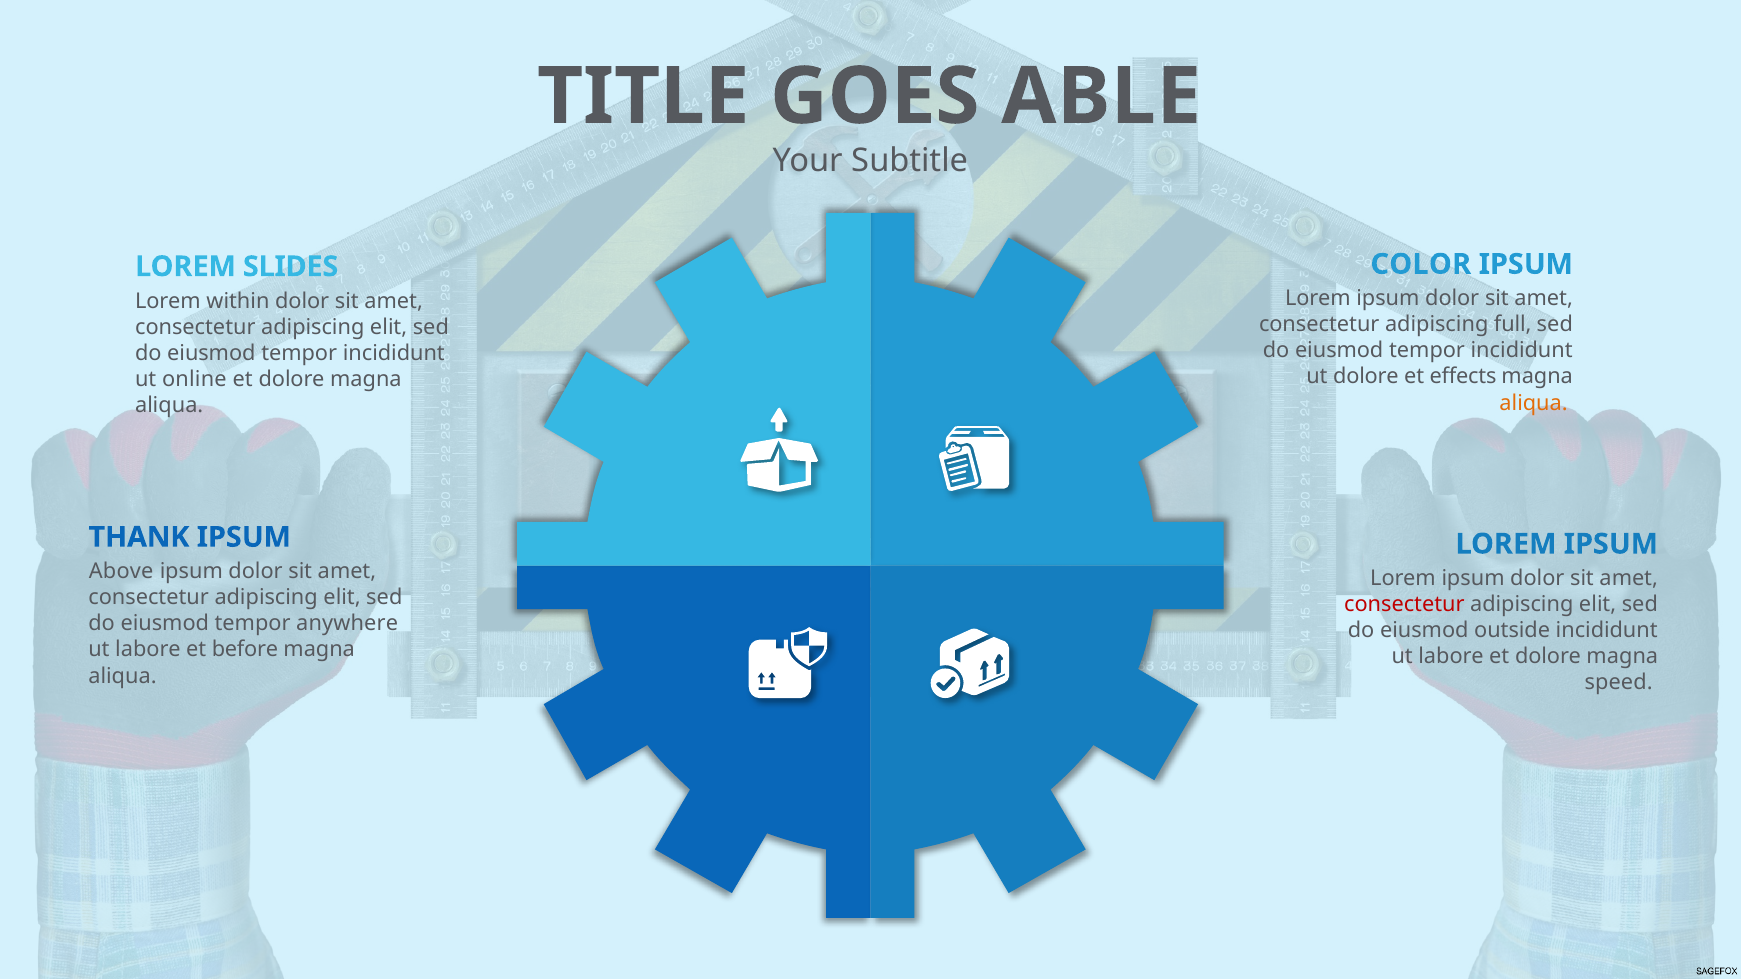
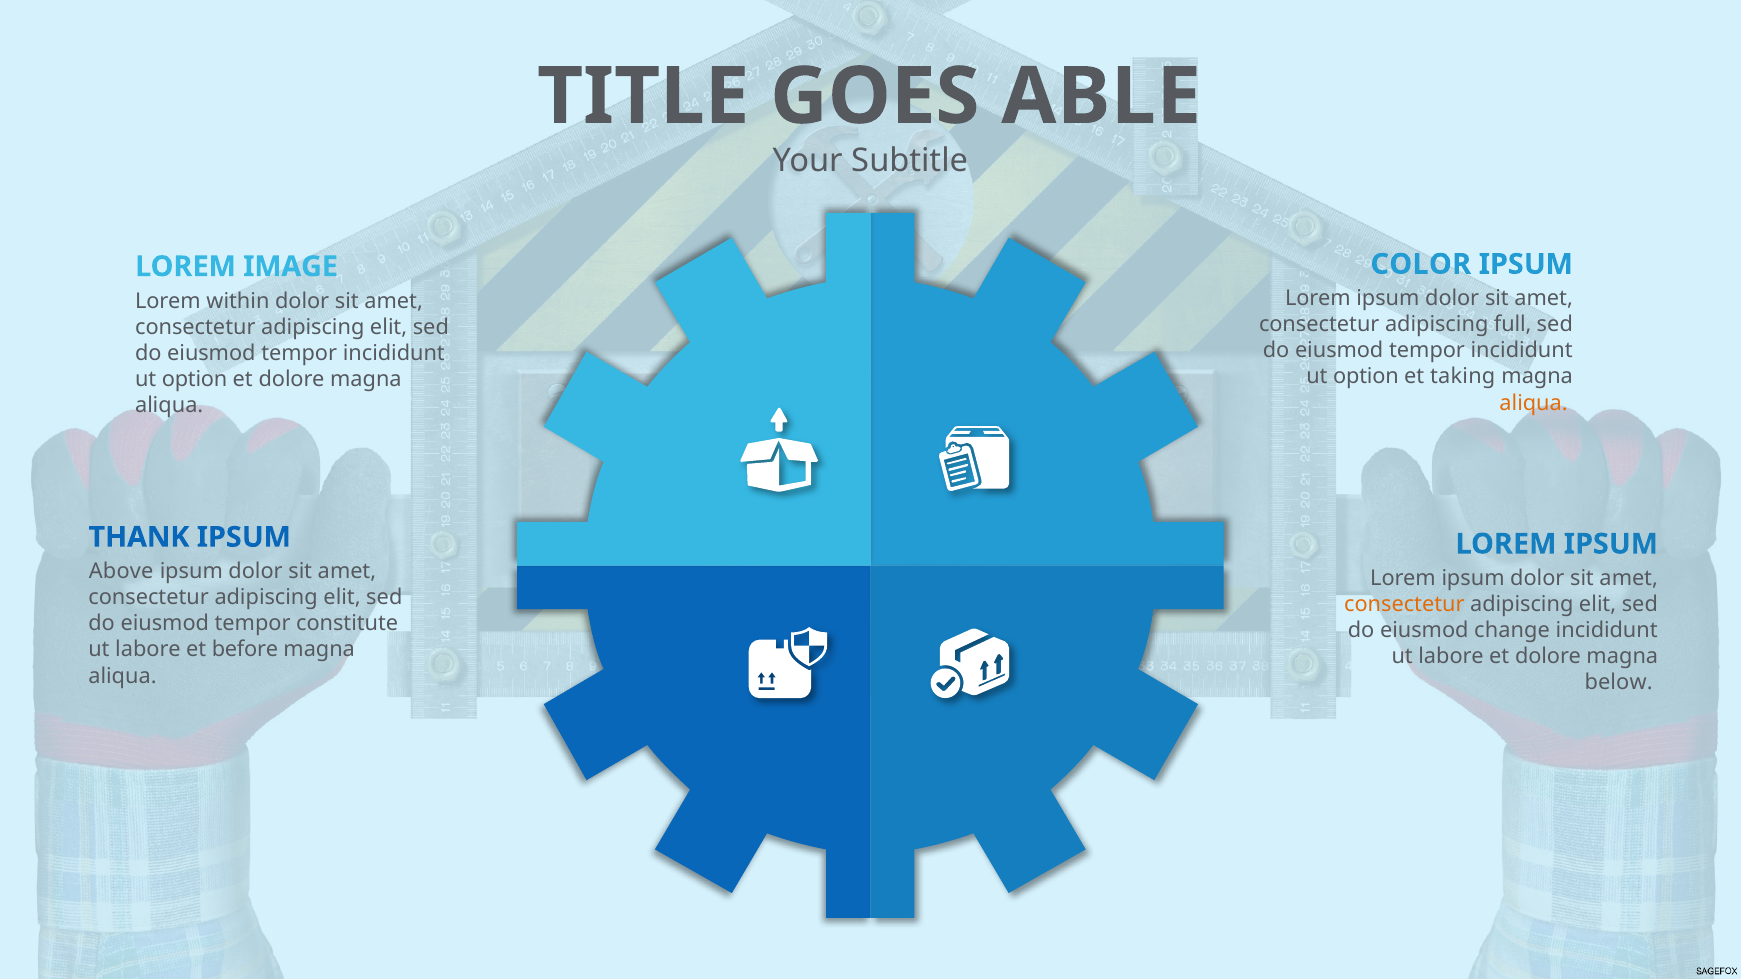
SLIDES: SLIDES -> IMAGE (291, 267)
dolore: dolore -> option (1366, 377)
effects: effects -> taking (1463, 377)
online: online -> option (195, 379)
consectetur colour: red -> orange (1404, 605)
anywhere: anywhere -> constitute (347, 624)
outside: outside -> change (1512, 631)
speed: speed -> below (1619, 683)
